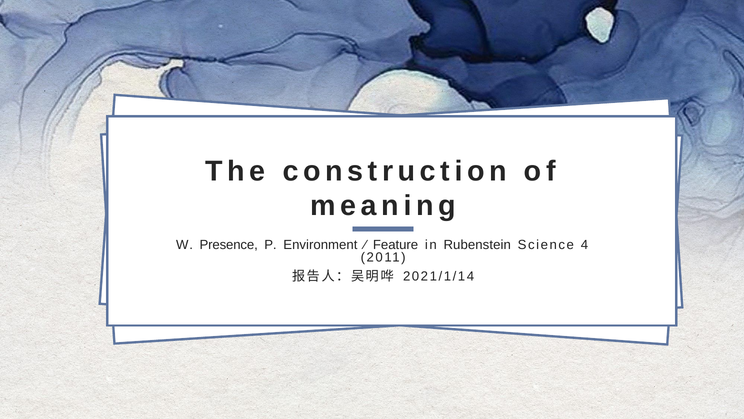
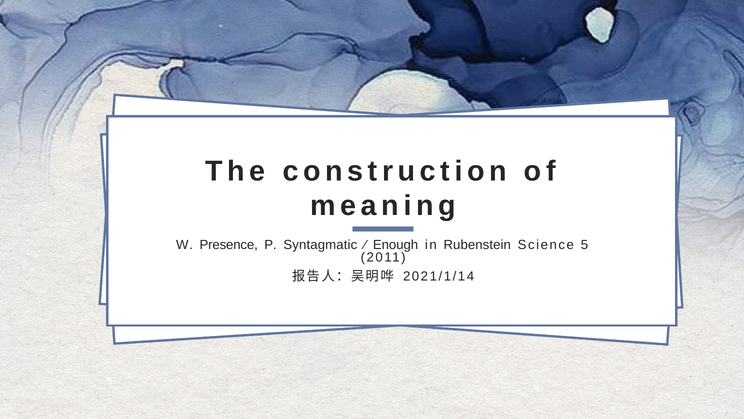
Environment: Environment -> Syntagmatic (320, 244)
Feature: Feature -> Enough (396, 244)
4: 4 -> 5 (584, 244)
